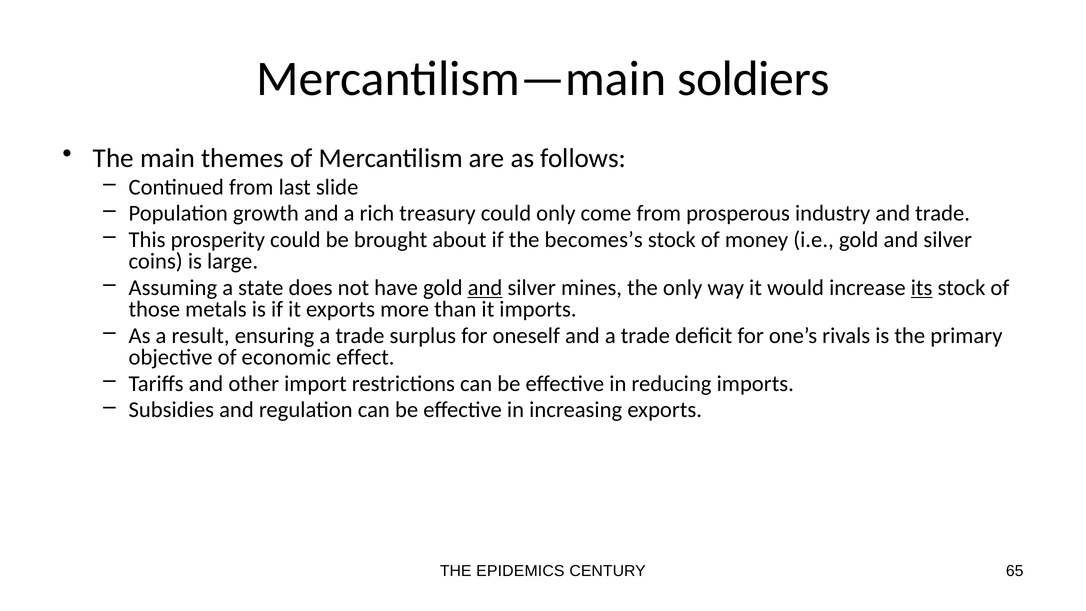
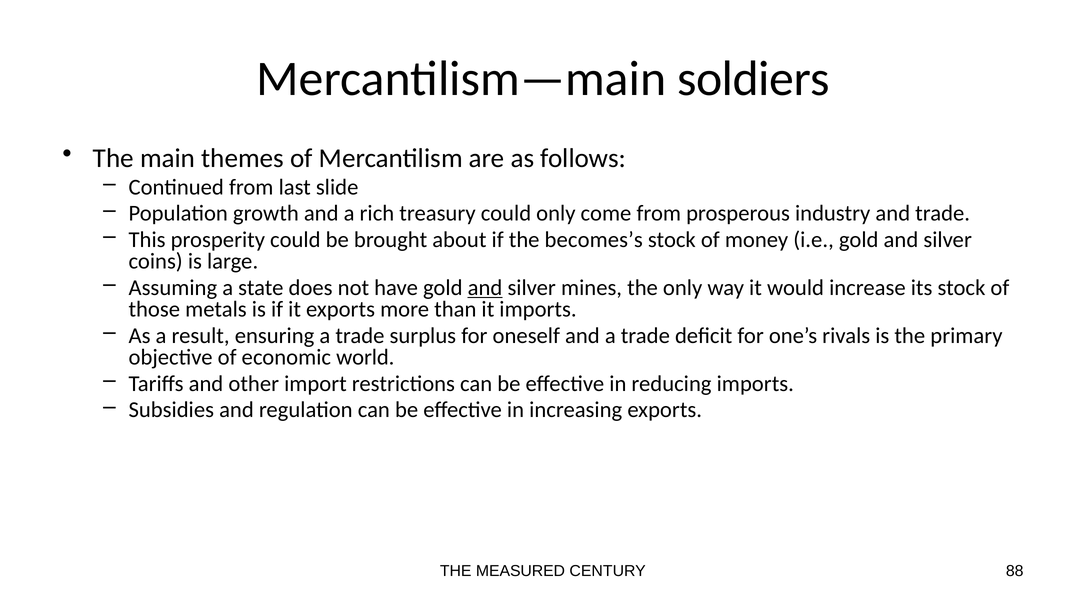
its underline: present -> none (922, 288)
effect: effect -> world (365, 357)
EPIDEMICS: EPIDEMICS -> MEASURED (521, 571)
65: 65 -> 88 (1015, 571)
